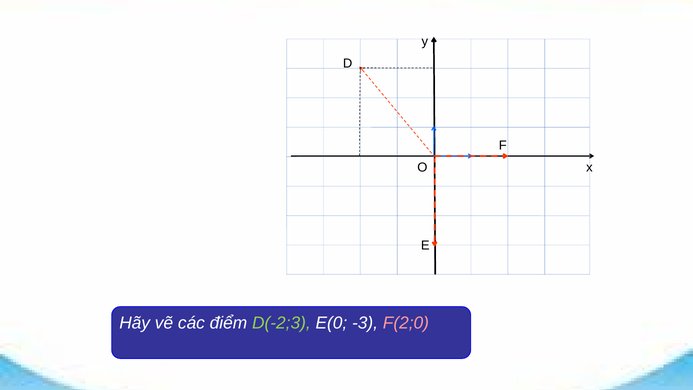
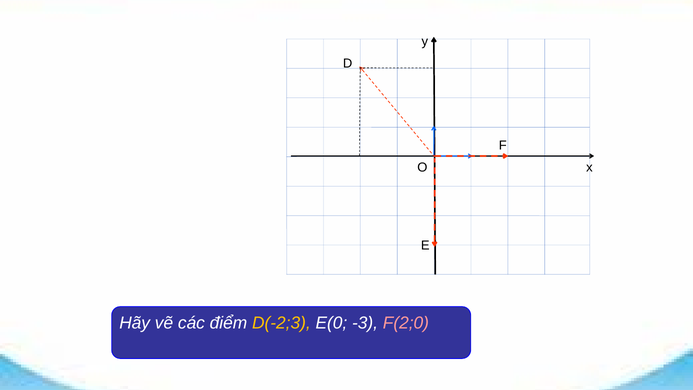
D(-2;3 colour: light green -> yellow (281, 323)
